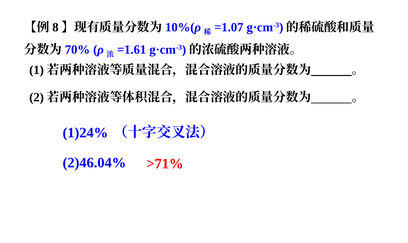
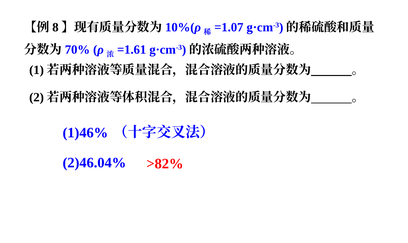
1)24%: 1)24% -> 1)46% (85, 133)
>71%: >71% -> >82% (165, 164)
